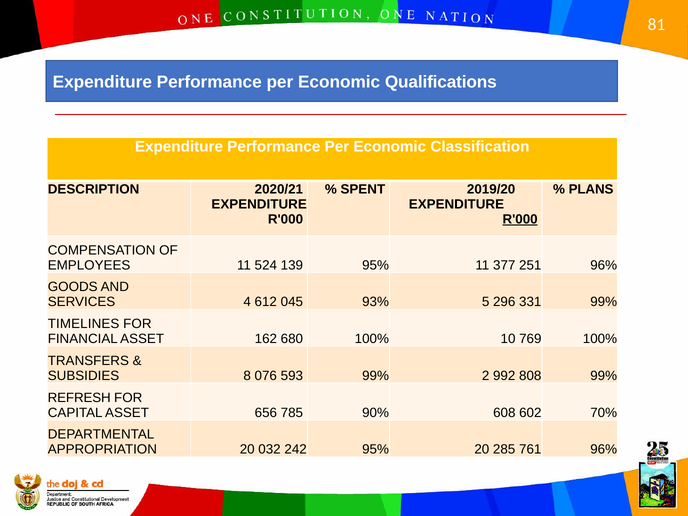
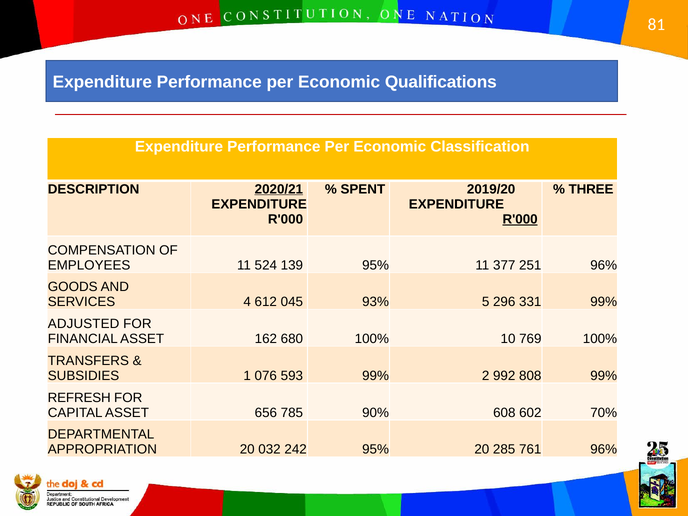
2020/21 underline: none -> present (279, 189)
PLANS: PLANS -> THREE (591, 189)
TIMELINES: TIMELINES -> ADJUSTED (84, 324)
8: 8 -> 1 (247, 376)
